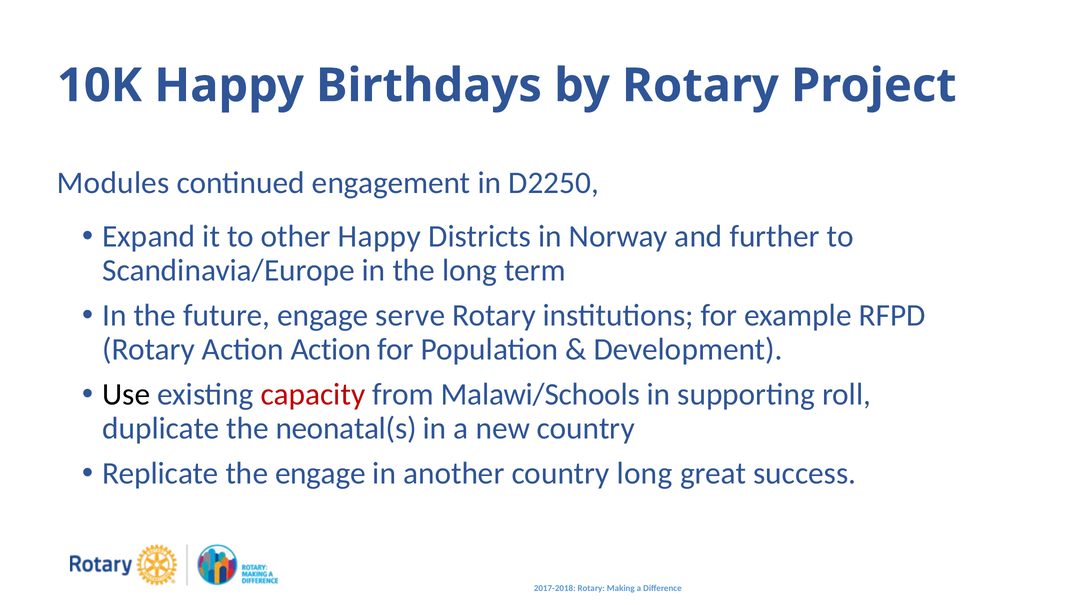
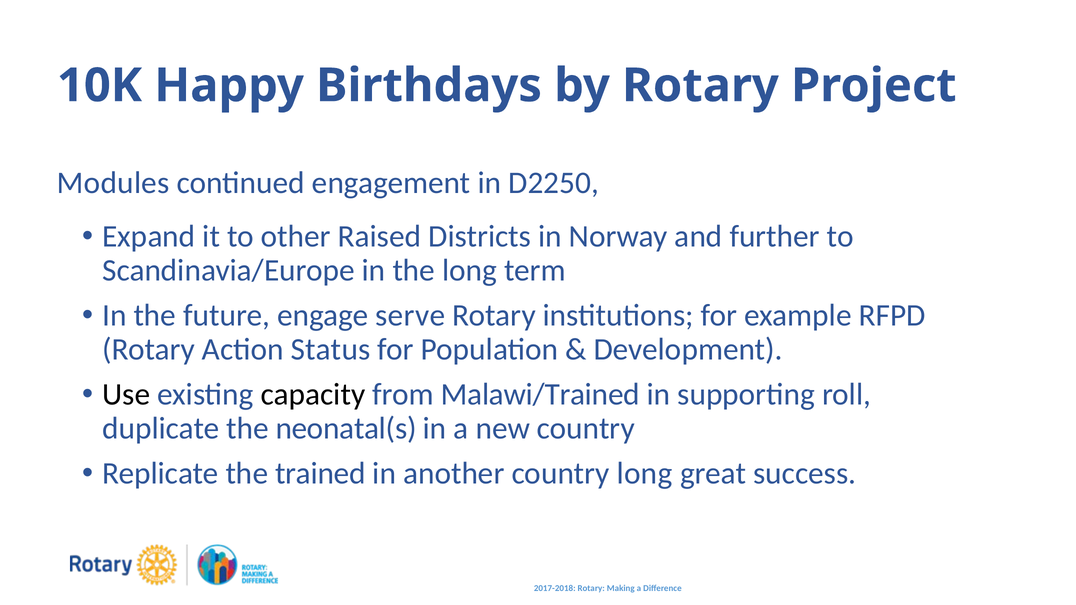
other Happy: Happy -> Raised (380, 237)
Action Action: Action -> Status (331, 350)
capacity colour: red -> black (313, 395)
Malawi/Schools: Malawi/Schools -> Malawi/Trained (540, 395)
the engage: engage -> trained (320, 474)
